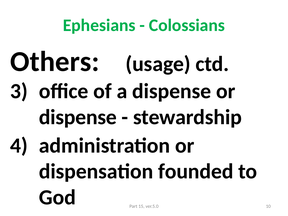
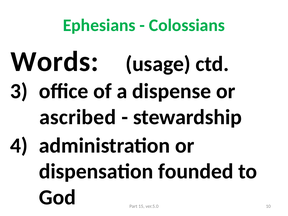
Others: Others -> Words (55, 62)
dispense: dispense -> ascribed (78, 117)
